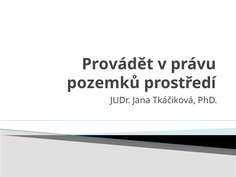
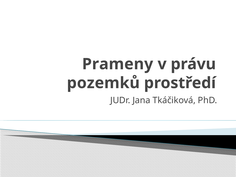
Provádět: Provádět -> Prameny (118, 64)
